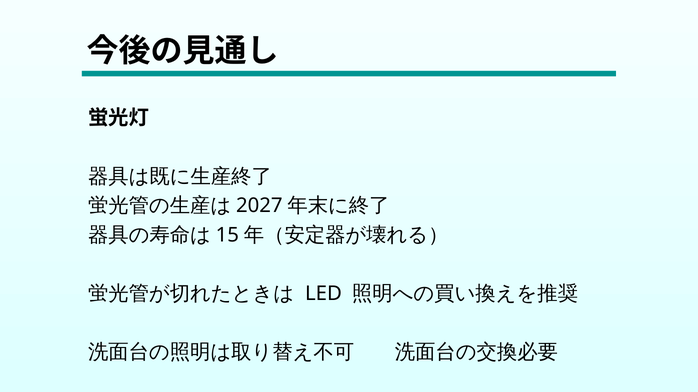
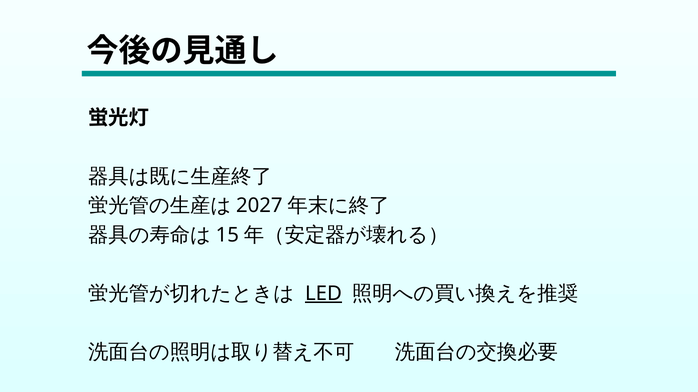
LED underline: none -> present (323, 294)
